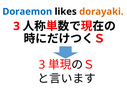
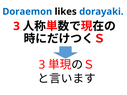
dorayaki colour: orange -> blue (101, 12)
